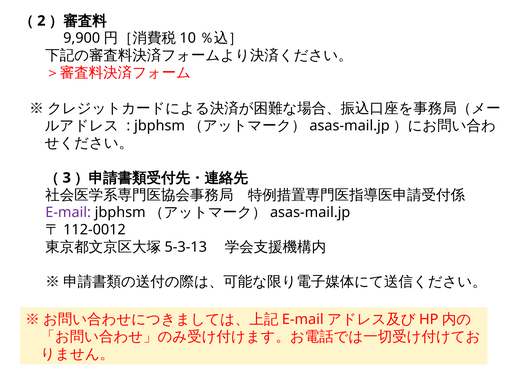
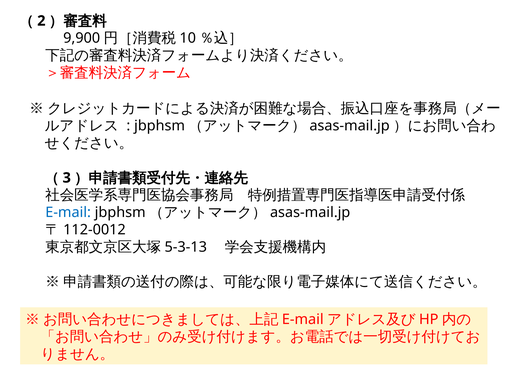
E-mail colour: purple -> blue (68, 213)
